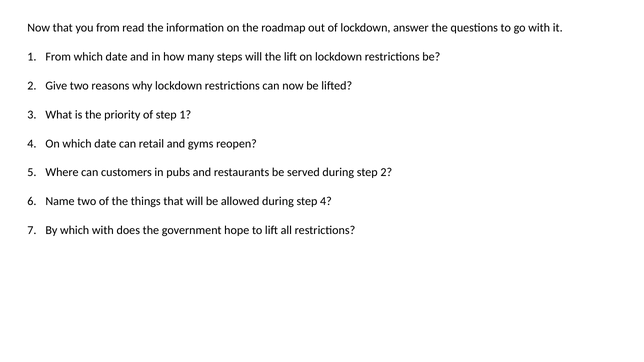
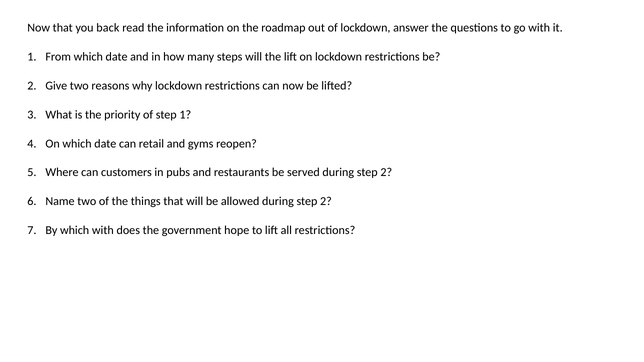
you from: from -> back (108, 28)
allowed during step 4: 4 -> 2 (326, 202)
